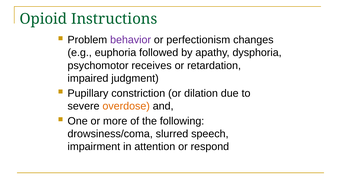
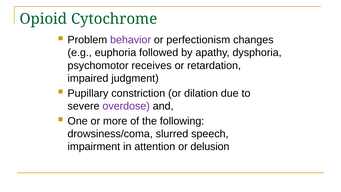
Instructions: Instructions -> Cytochrome (114, 19)
overdose colour: orange -> purple (126, 106)
respond: respond -> delusion (210, 146)
